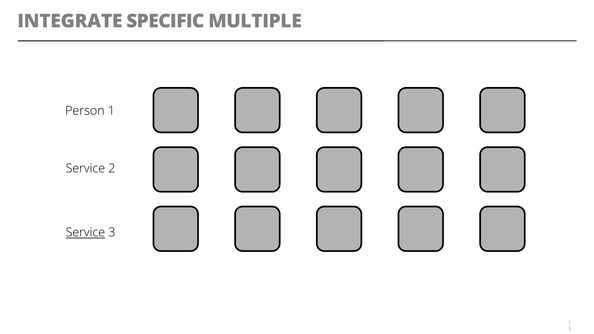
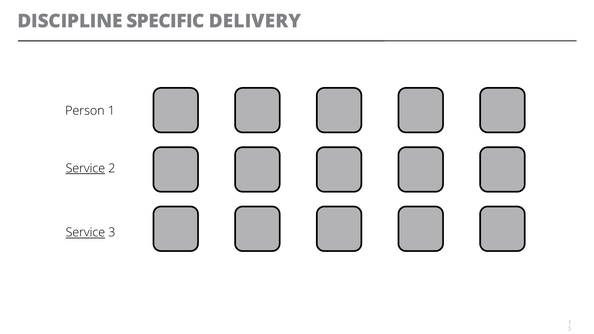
INTEGRATE: INTEGRATE -> DISCIPLINE (70, 21)
MULTIPLE: MULTIPLE -> DELIVERY (255, 21)
Service underline: none -> present (85, 169)
